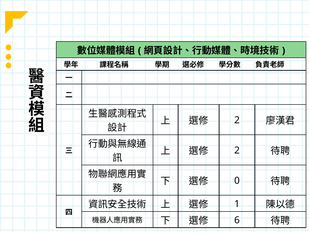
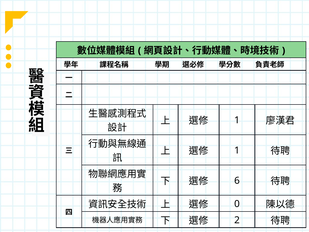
2: 2 -> 1 (237, 120)
2: 2 -> 1 (237, 150)
0: 0 -> 6 (237, 180)
1: 1 -> 0 (237, 204)
6: 6 -> 2 (237, 220)
